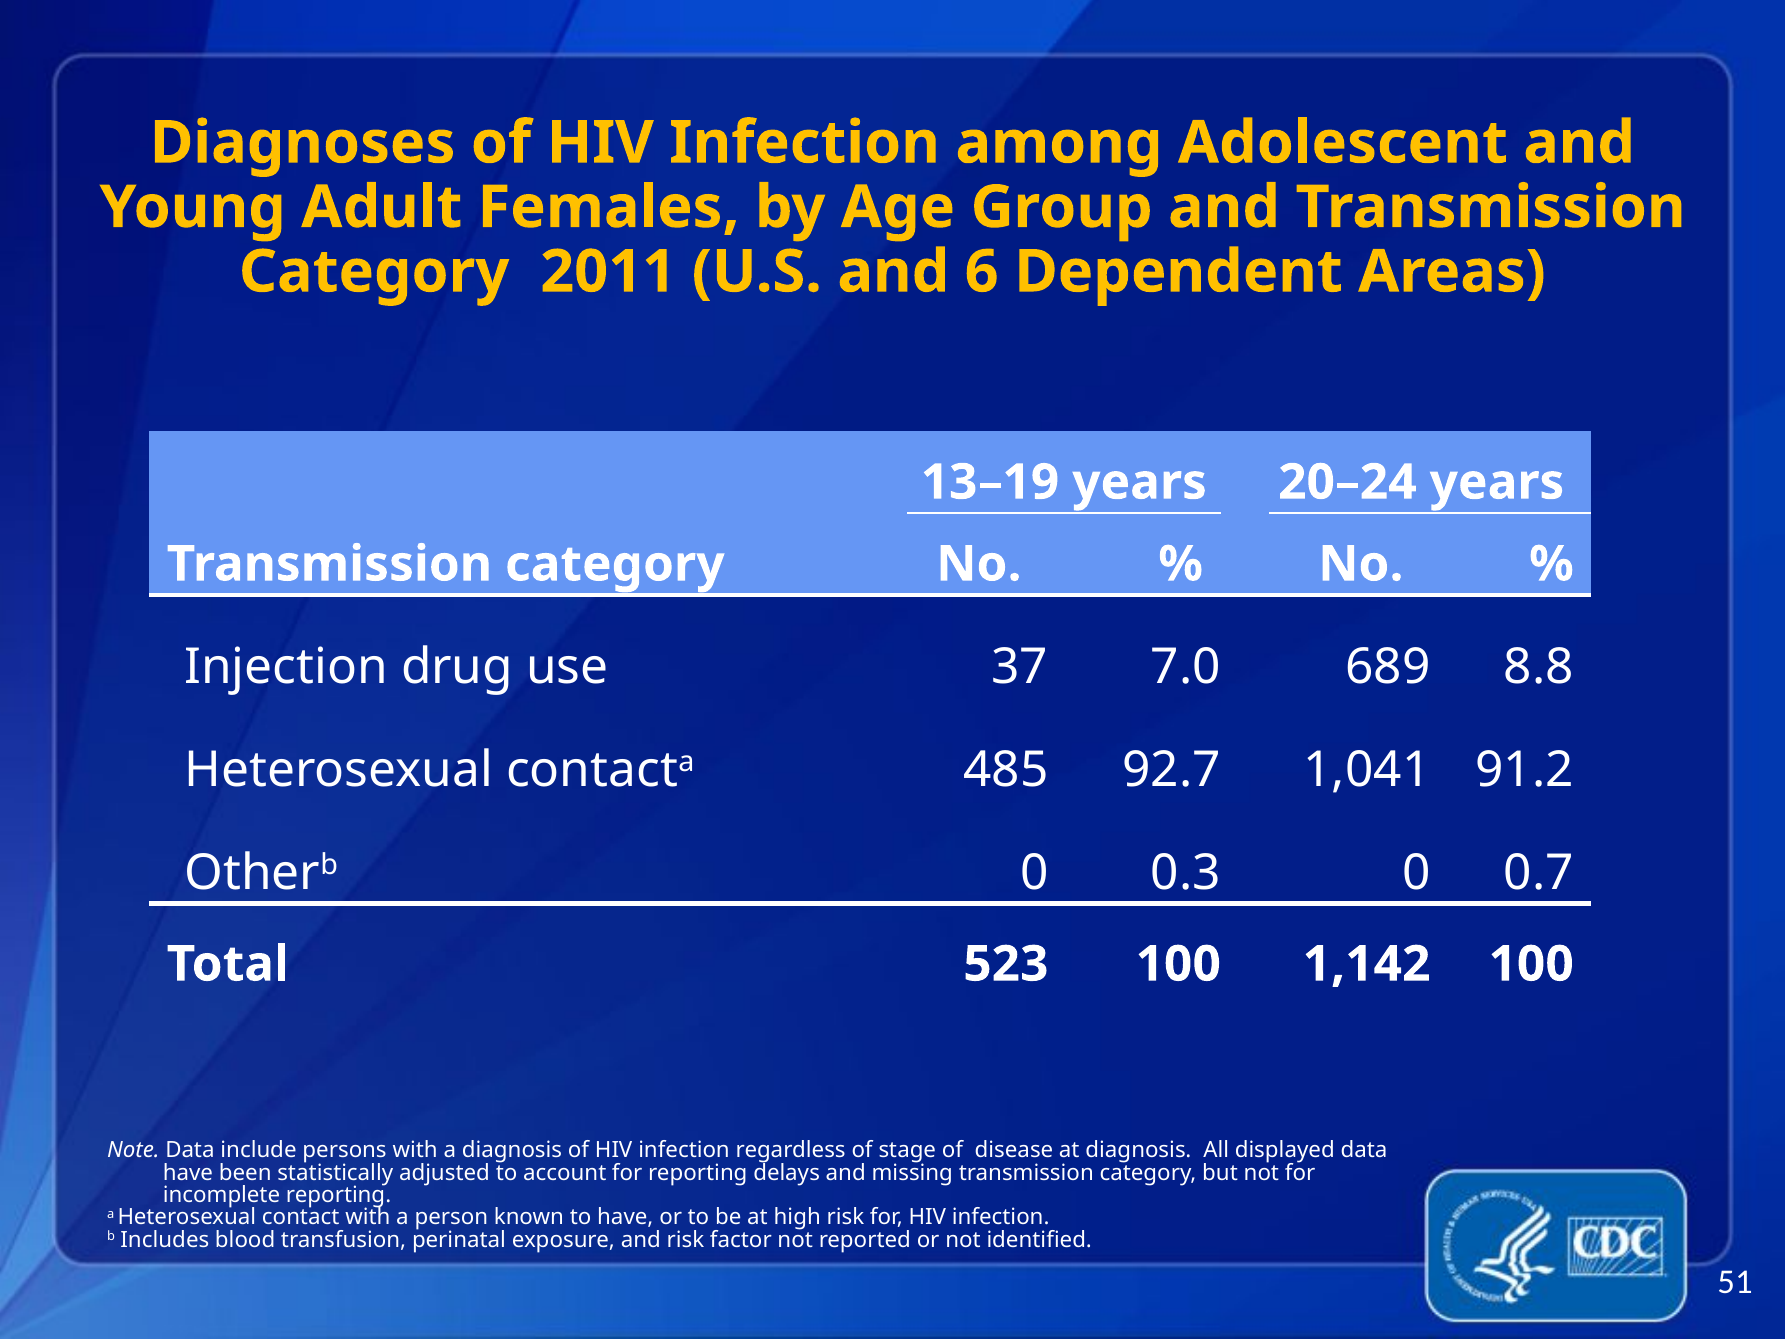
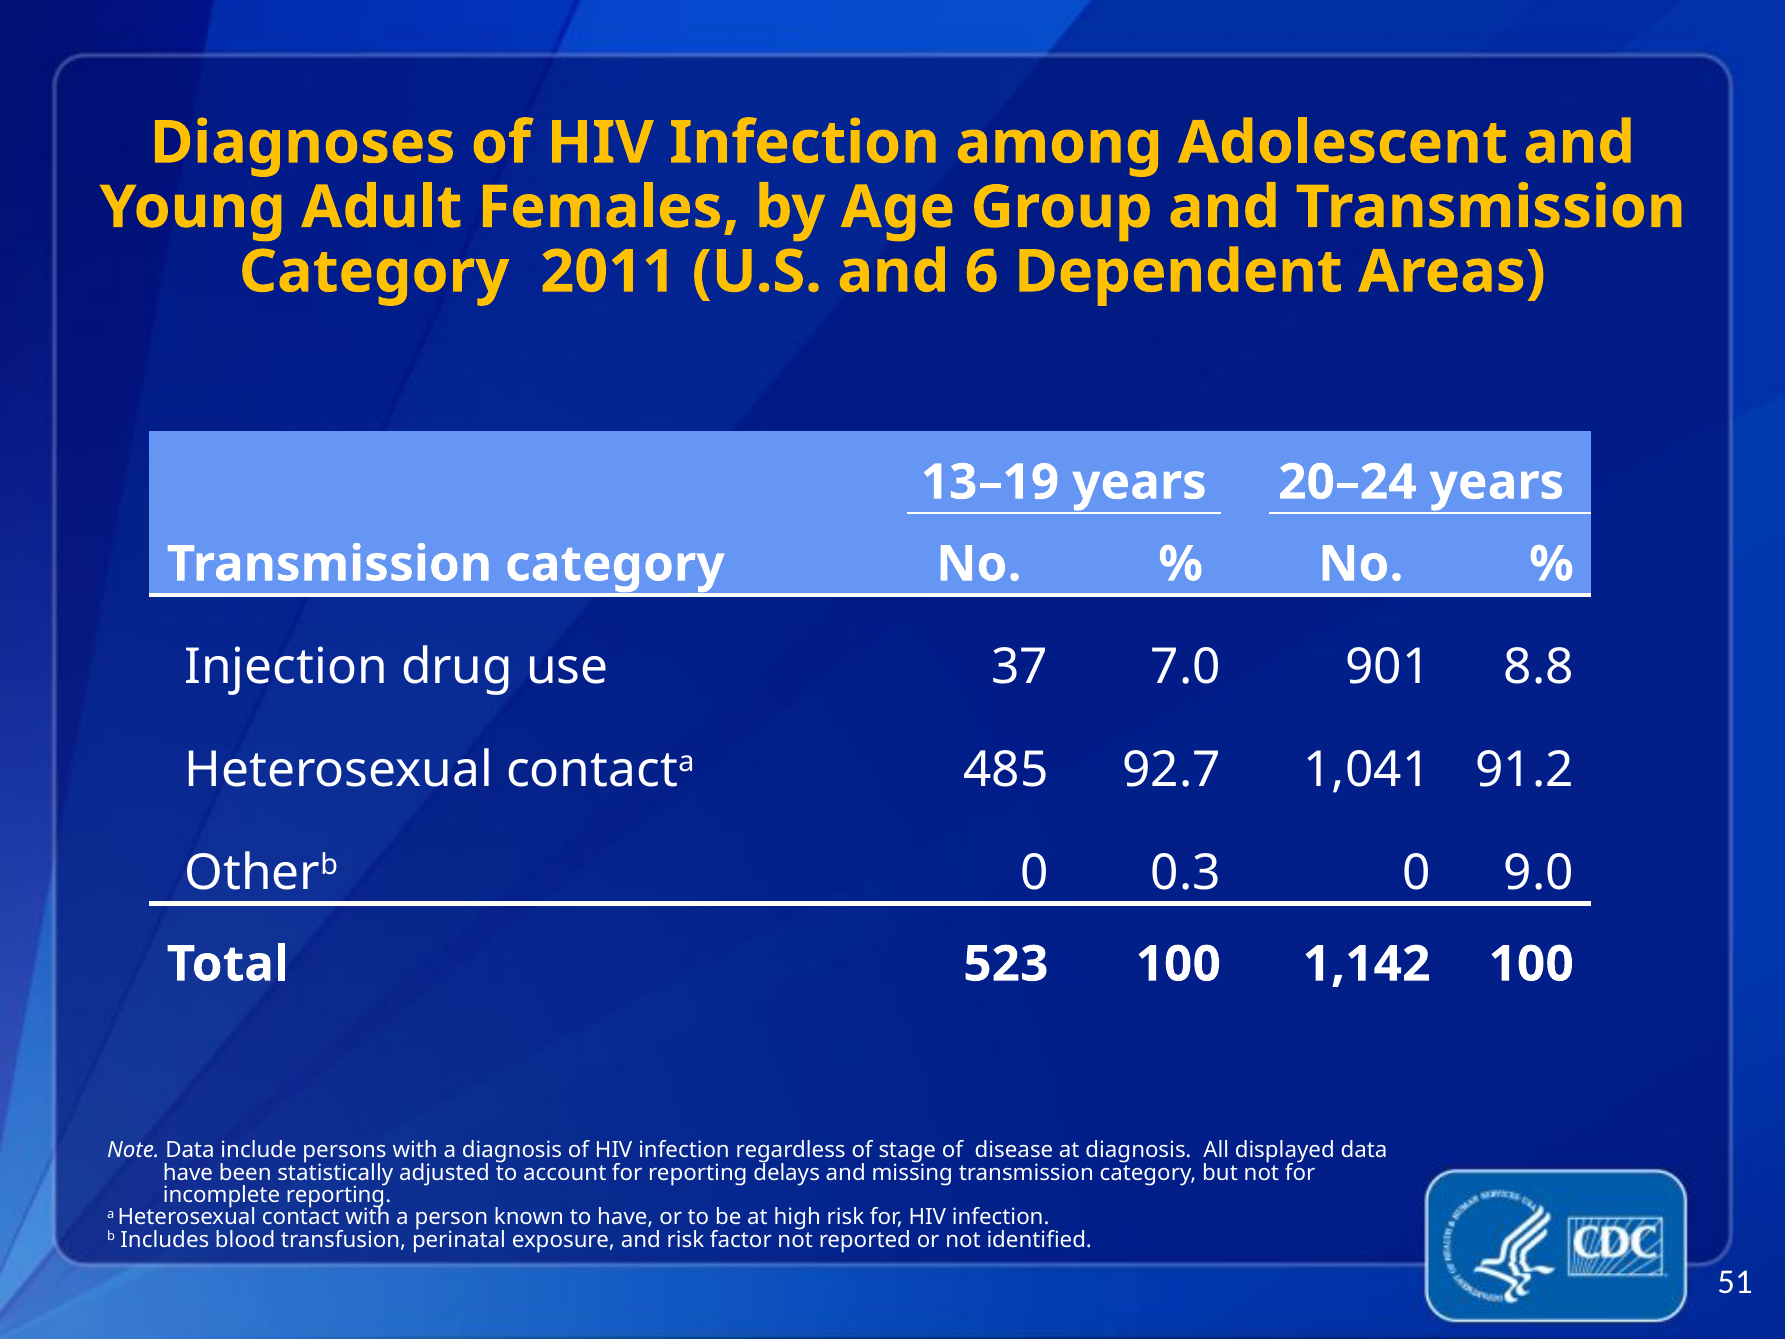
689: 689 -> 901 (1388, 667)
0.7: 0.7 -> 9.0 (1539, 872)
